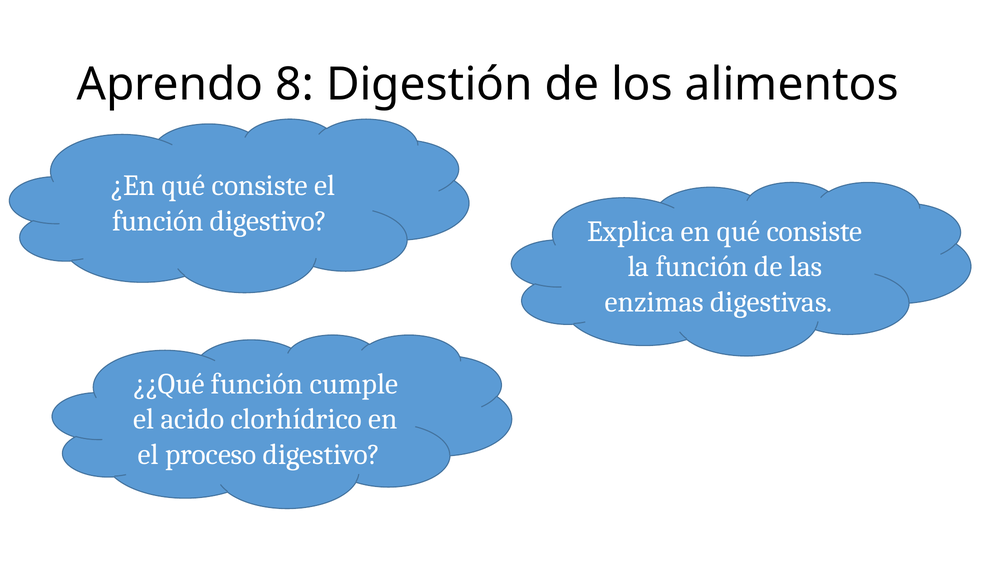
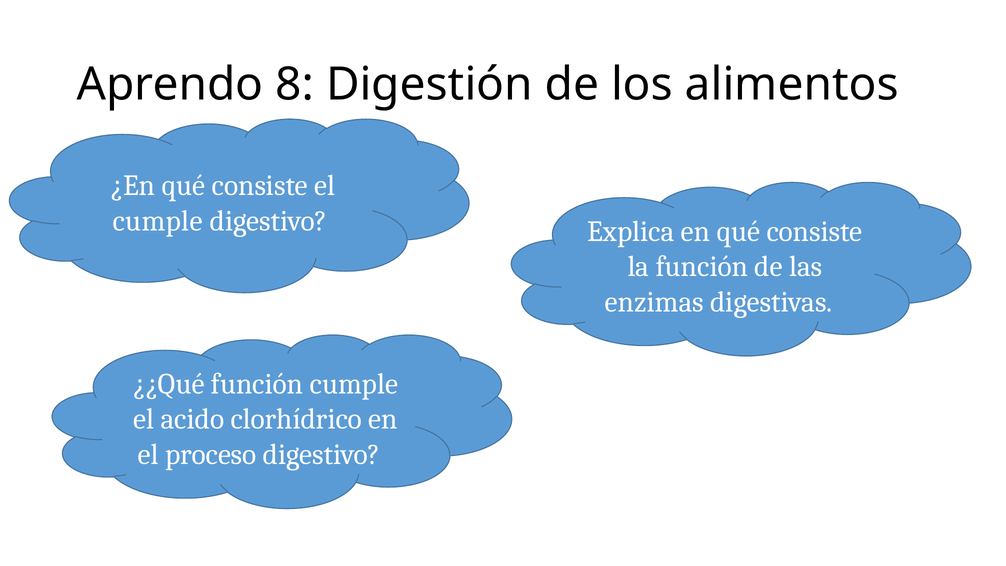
función: función -> cumple (158, 221)
